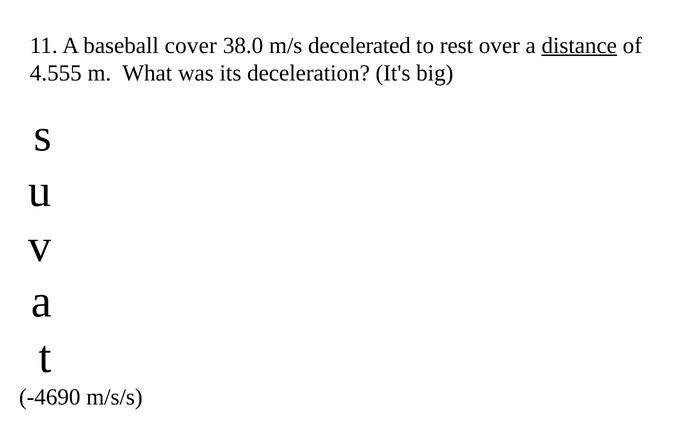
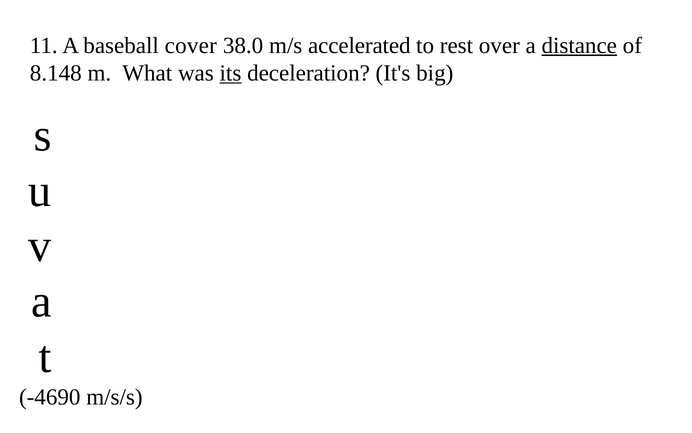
decelerated: decelerated -> accelerated (359, 45)
4.555: 4.555 -> 8.148 (56, 73)
its underline: none -> present (230, 73)
